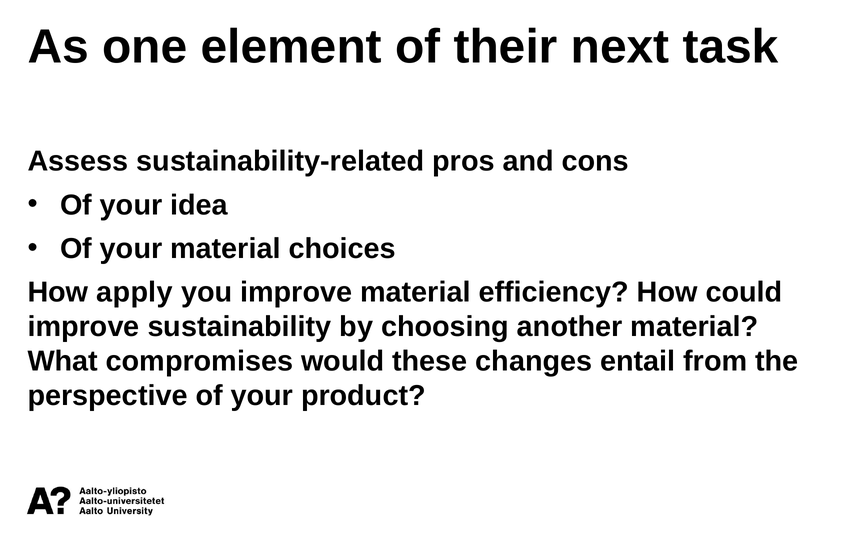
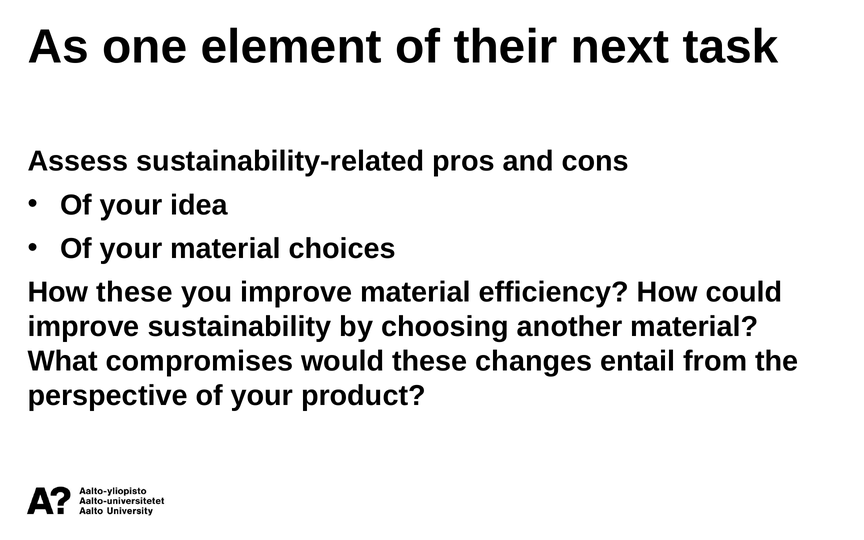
How apply: apply -> these (134, 292)
